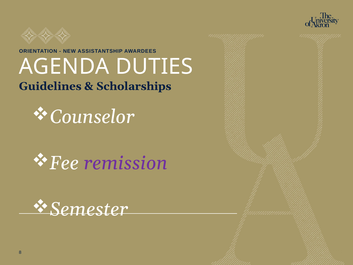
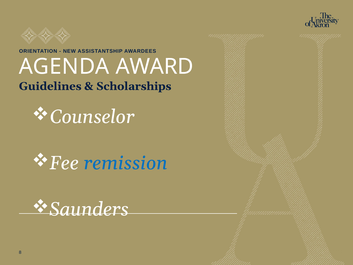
DUTIES: DUTIES -> AWARD (155, 67)
remission colour: purple -> blue (126, 163)
Semester: Semester -> Saunders (89, 209)
